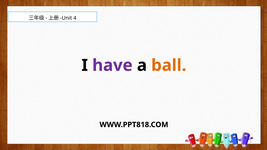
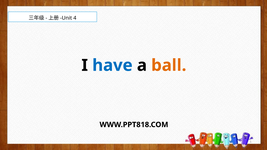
have colour: purple -> blue (112, 65)
